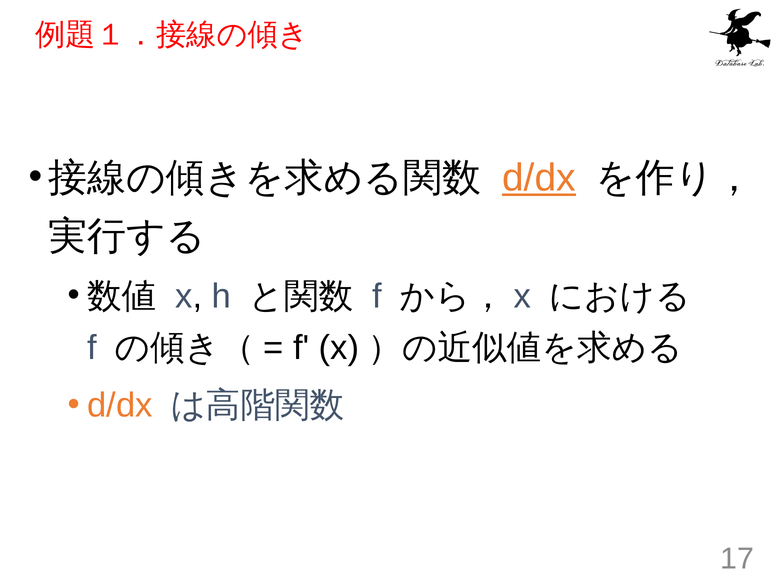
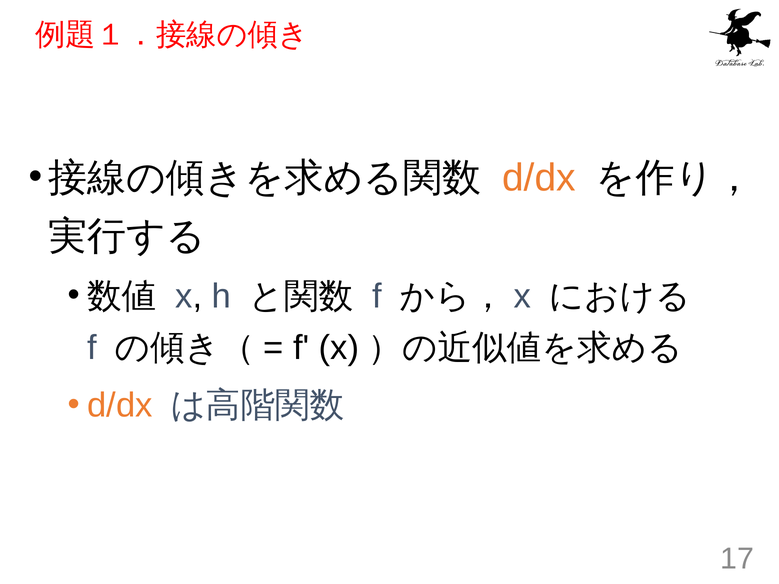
d/dx underline: present -> none (539, 178)
